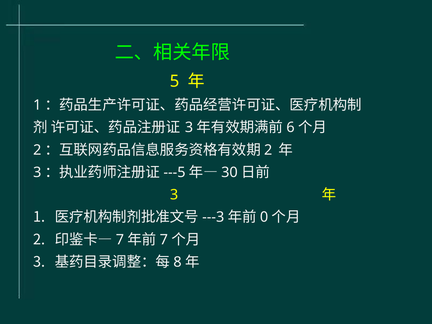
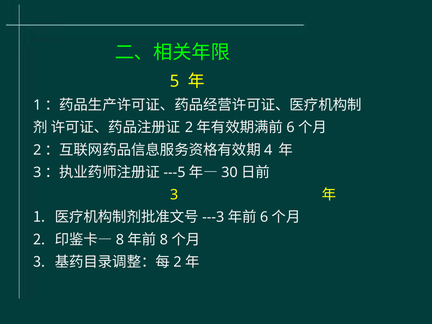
3: 3 -> 2 (189, 127)
2: 2 -> 4 (268, 150)
0: 0 -> 6 (264, 217)
7: 7 -> 8 (120, 240)
7: 7 -> 8 (164, 240)
8: 8 -> 2 (177, 262)
